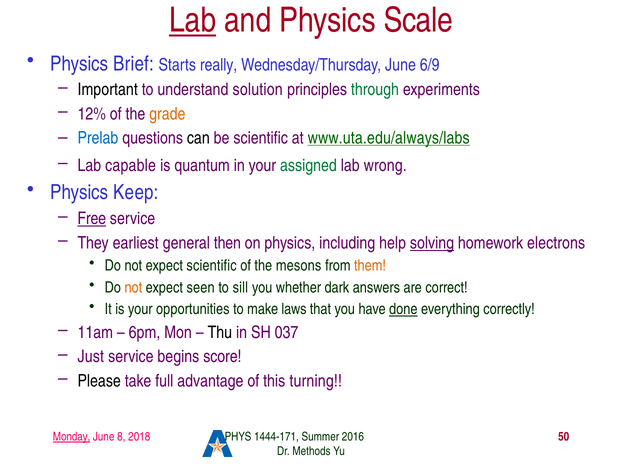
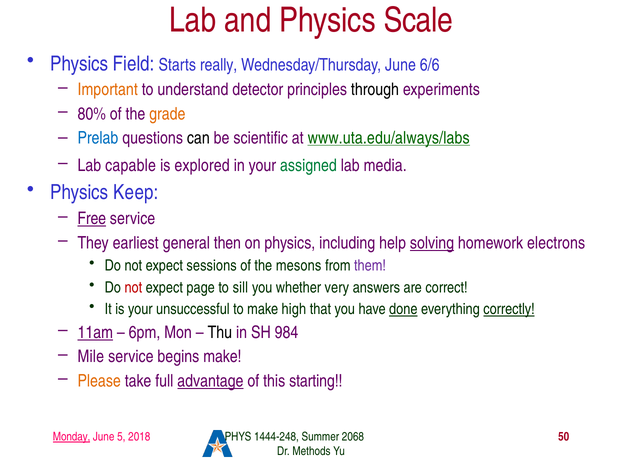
Lab underline: present -> none (193, 21)
Brief: Brief -> Field (134, 64)
6/9: 6/9 -> 6/6 (430, 65)
Important colour: black -> orange (108, 90)
solution: solution -> detector (258, 90)
through colour: green -> black (375, 90)
12%: 12% -> 80% (92, 114)
quantum: quantum -> explored (202, 165)
wrong: wrong -> media (385, 165)
expect scientific: scientific -> sessions (212, 265)
them colour: orange -> purple (370, 265)
not colour: orange -> red (133, 287)
seen: seen -> page (201, 287)
dark: dark -> very (337, 287)
opportunities: opportunities -> unsuccessful (193, 309)
laws: laws -> high (294, 309)
correctly underline: none -> present (509, 309)
11am underline: none -> present (95, 332)
037: 037 -> 984 (286, 332)
Just: Just -> Mile (91, 356)
begins score: score -> make (222, 356)
Please colour: black -> orange (99, 381)
advantage underline: none -> present (210, 381)
turning: turning -> starting (316, 381)
8: 8 -> 5 (121, 436)
1444-171: 1444-171 -> 1444-248 (276, 436)
2016: 2016 -> 2068 (353, 436)
